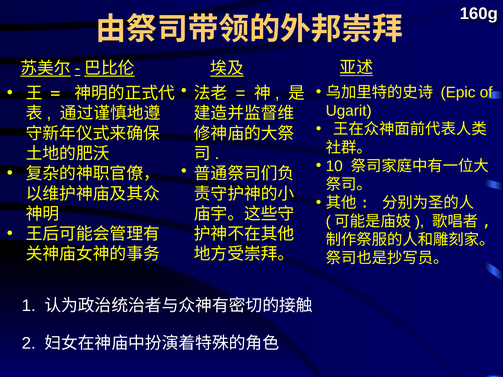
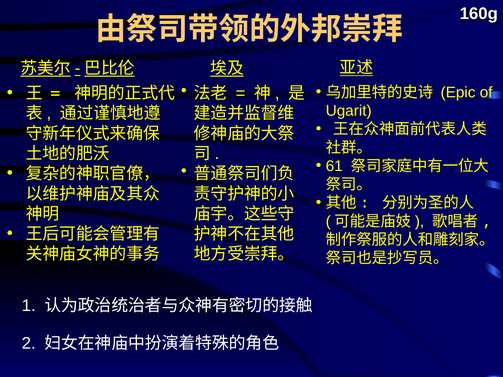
10: 10 -> 61 (334, 166)
